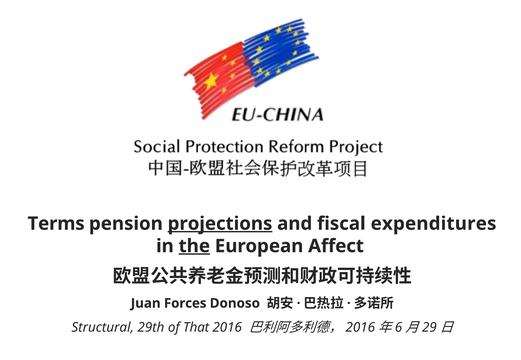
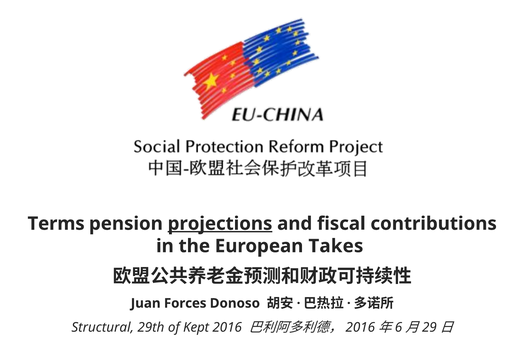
expenditures: expenditures -> contributions (434, 224)
the underline: present -> none (194, 246)
Affect: Affect -> Takes (336, 246)
That: That -> Kept (196, 328)
